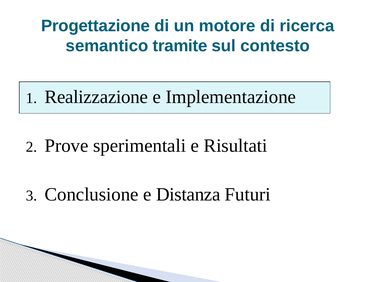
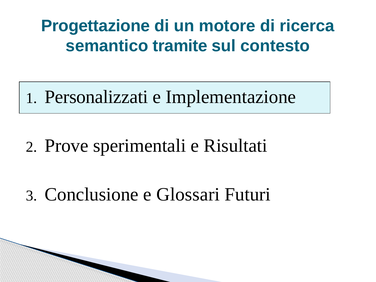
Realizzazione: Realizzazione -> Personalizzati (96, 97)
Distanza: Distanza -> Glossari (188, 194)
